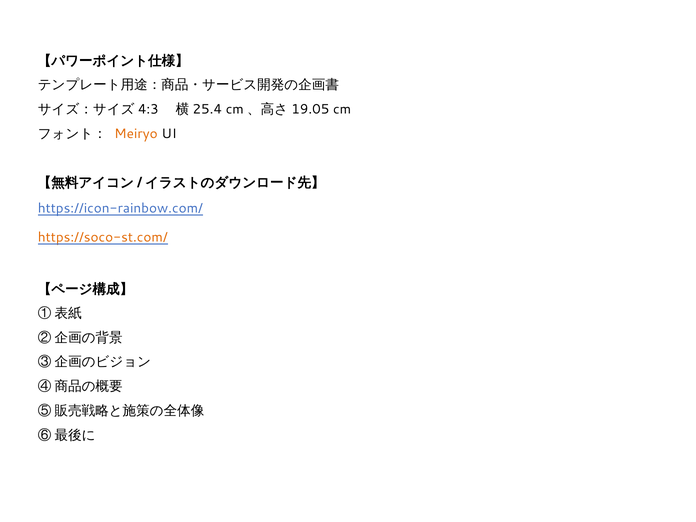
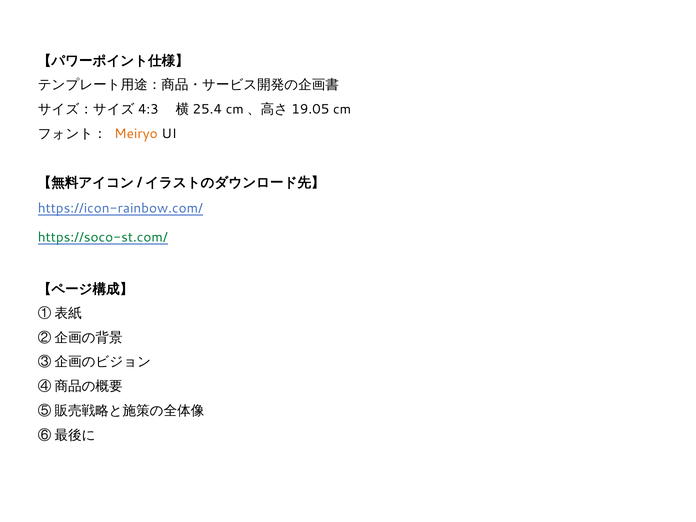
https://soco-st.com/ colour: orange -> green (103, 237)
